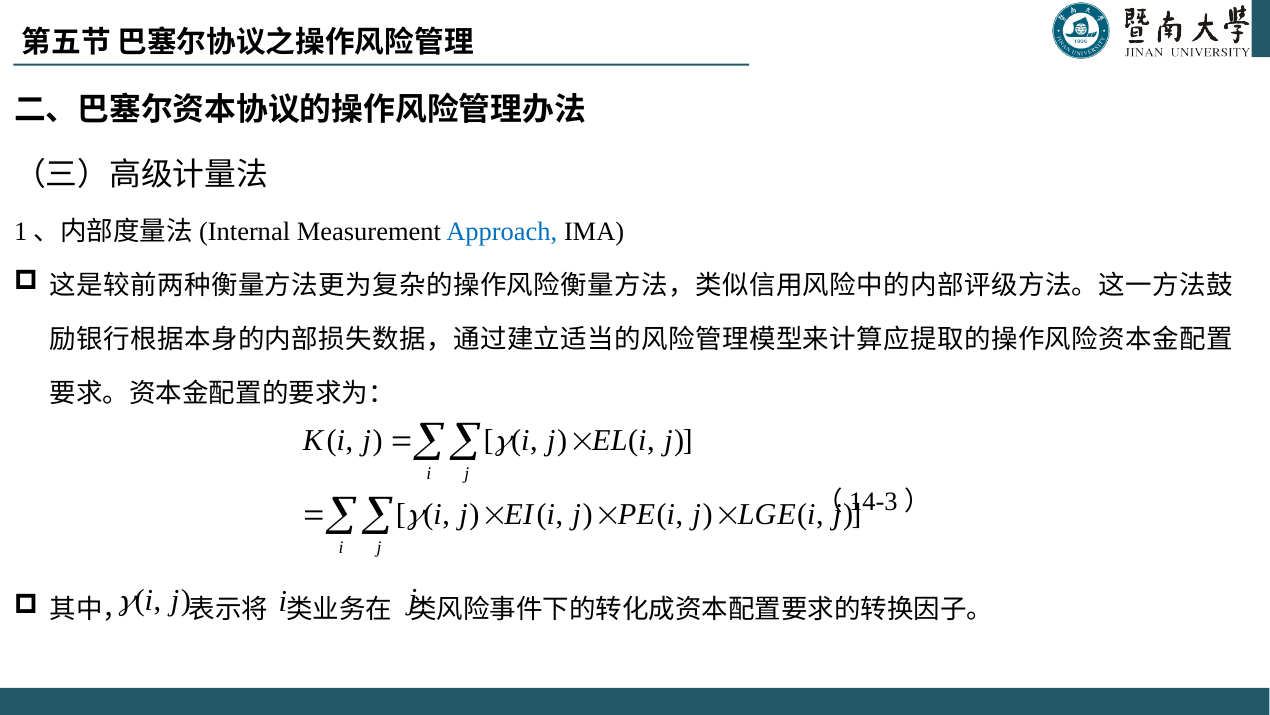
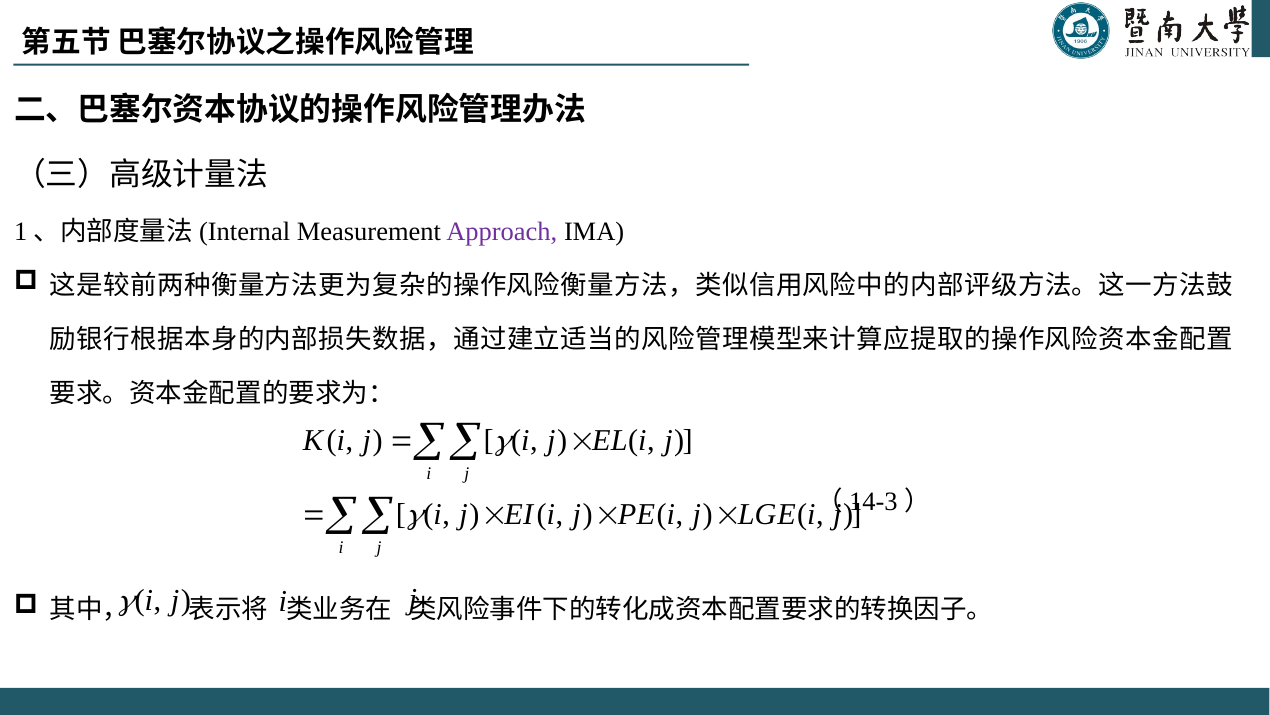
Approach colour: blue -> purple (502, 231)
